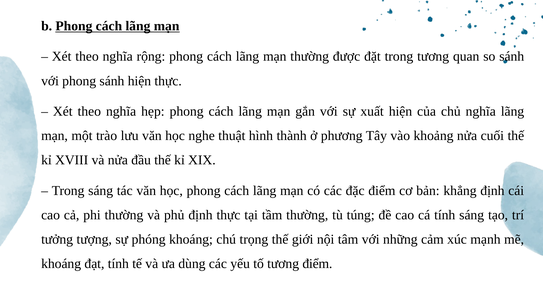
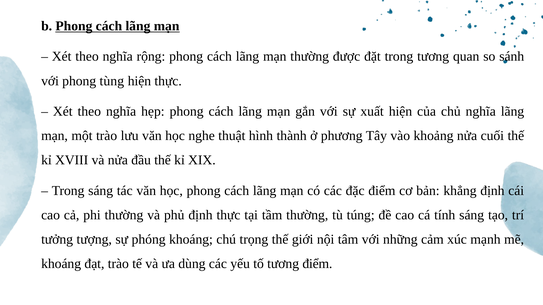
phong sánh: sánh -> tùng (112, 81)
đạt tính: tính -> trào (118, 264)
